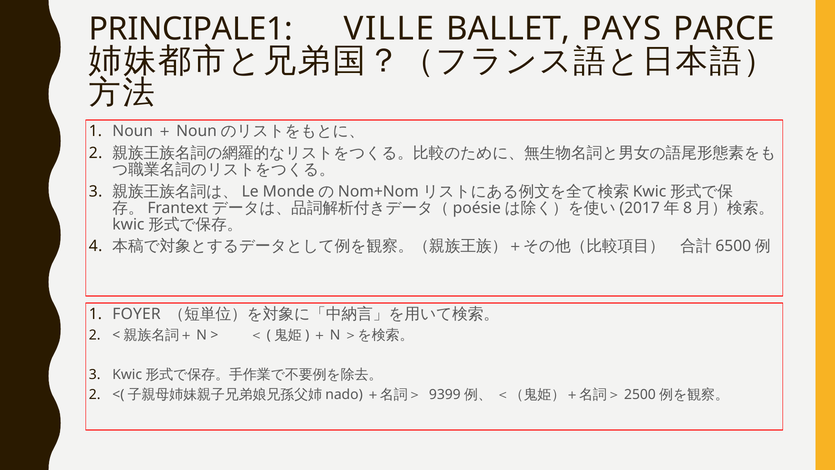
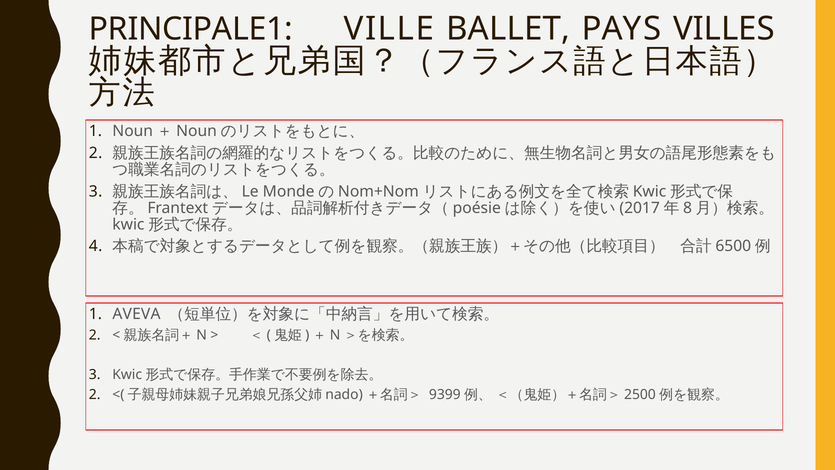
PARCE: PARCE -> VILLES (724, 29)
FOYER: FOYER -> AVEVA (136, 314)
